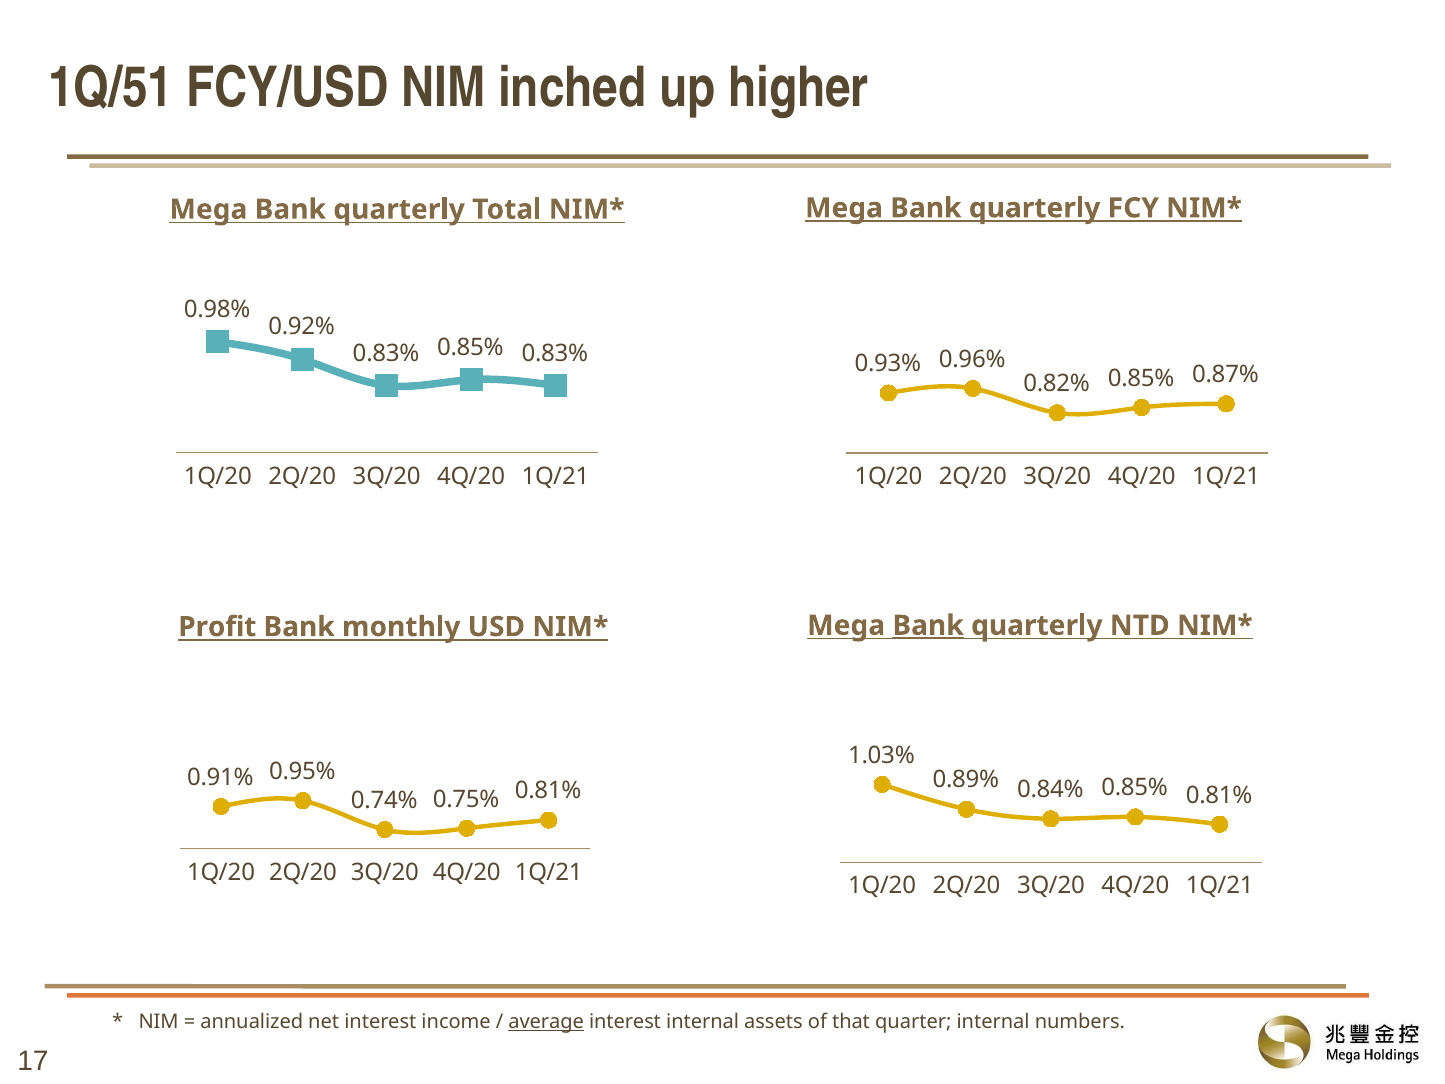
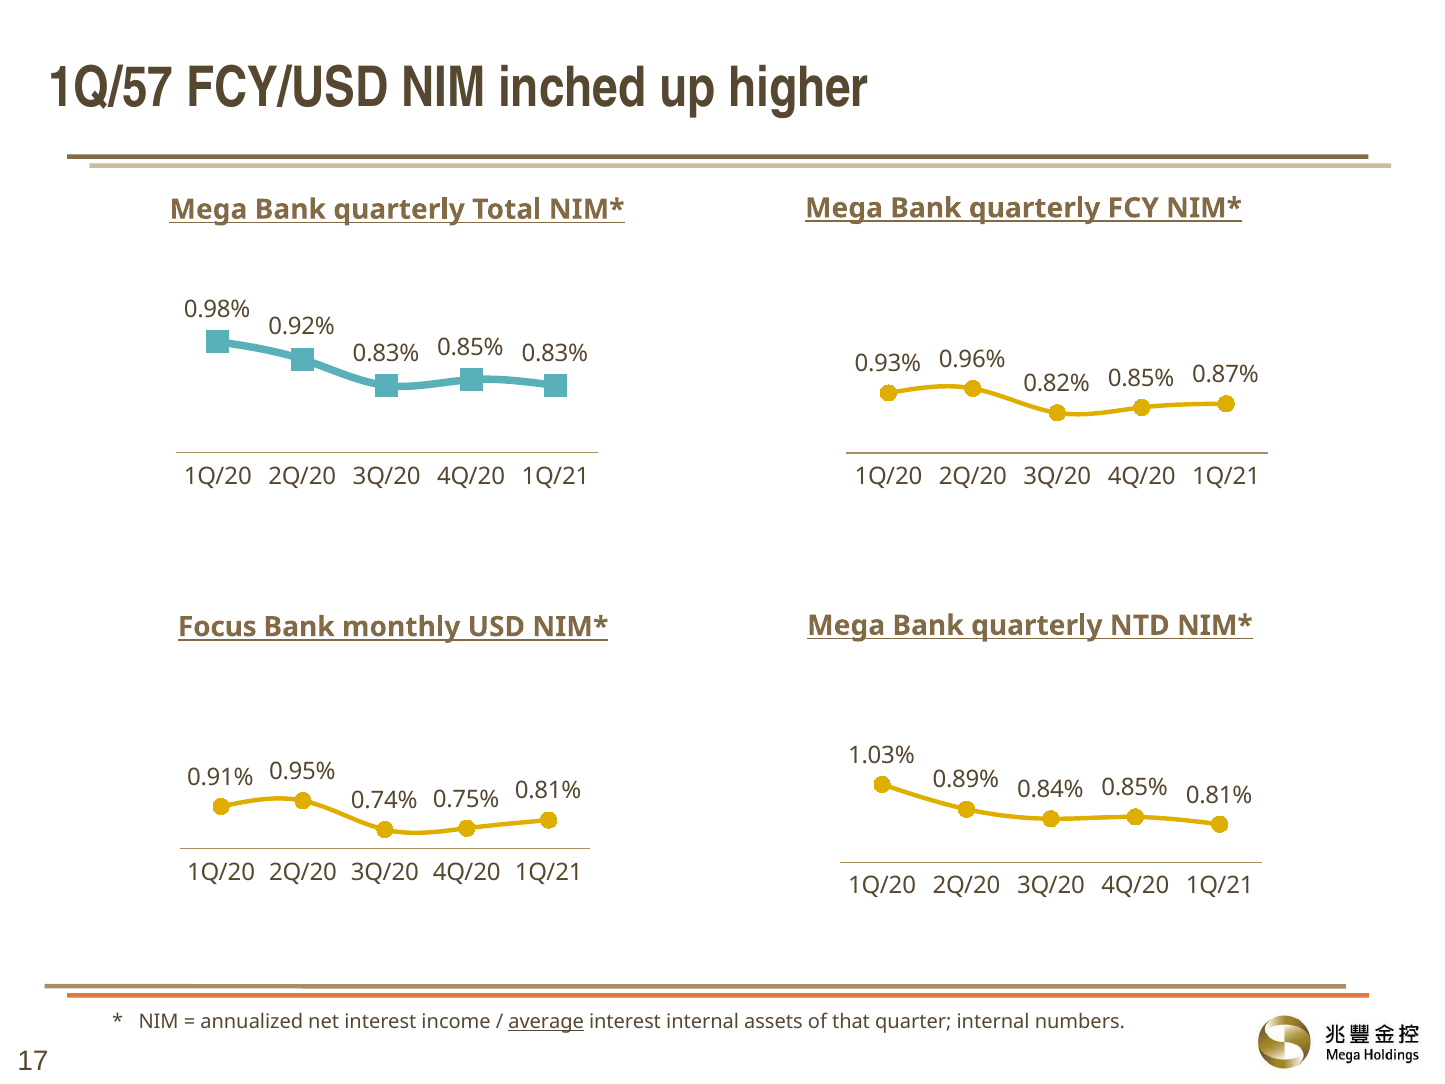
1Q/51: 1Q/51 -> 1Q/57 (111, 88)
Bank underline: present -> none (928, 625)
Profit: Profit -> Focus (217, 627)
